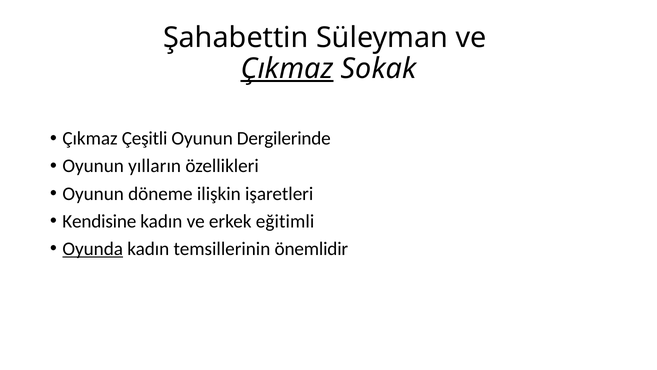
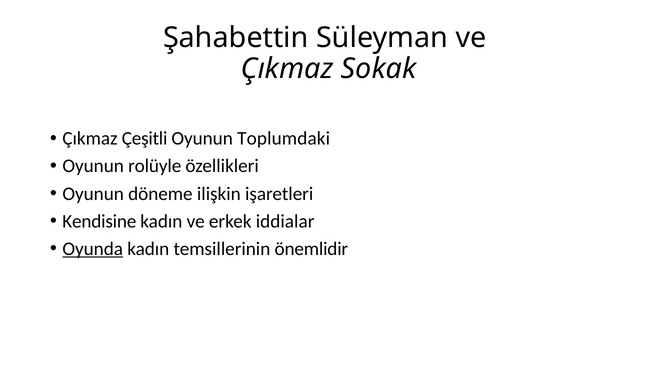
Çıkmaz underline: present -> none (287, 68)
Dergilerinde: Dergilerinde -> Toplumdaki (284, 138)
yılların: yılların -> rolüyle (155, 166)
eğitimli: eğitimli -> iddialar (285, 221)
